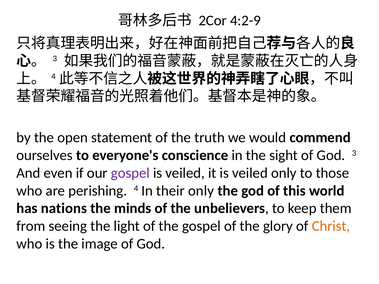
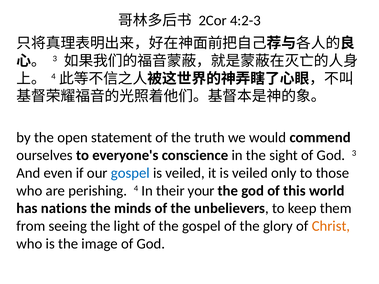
4:2-9: 4:2-9 -> 4:2-3 (245, 21)
gospel colour: purple -> blue (130, 173)
their only: only -> your (201, 191)
